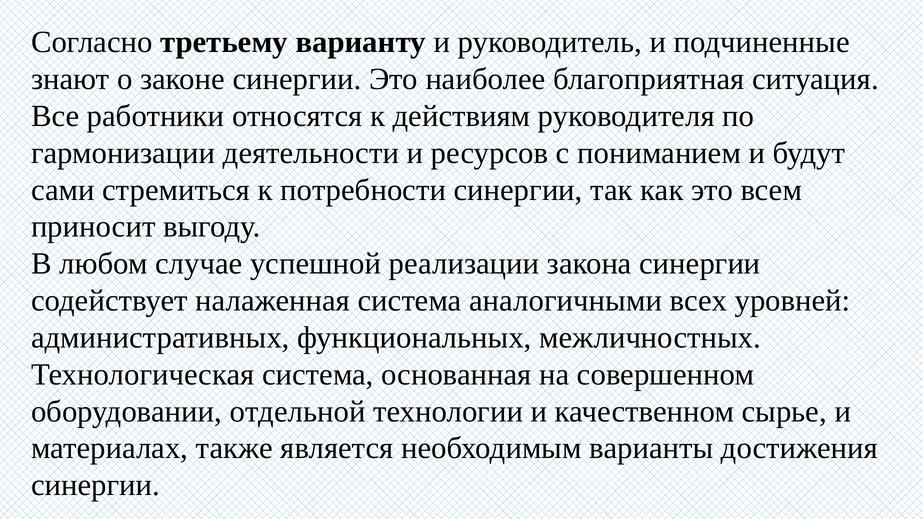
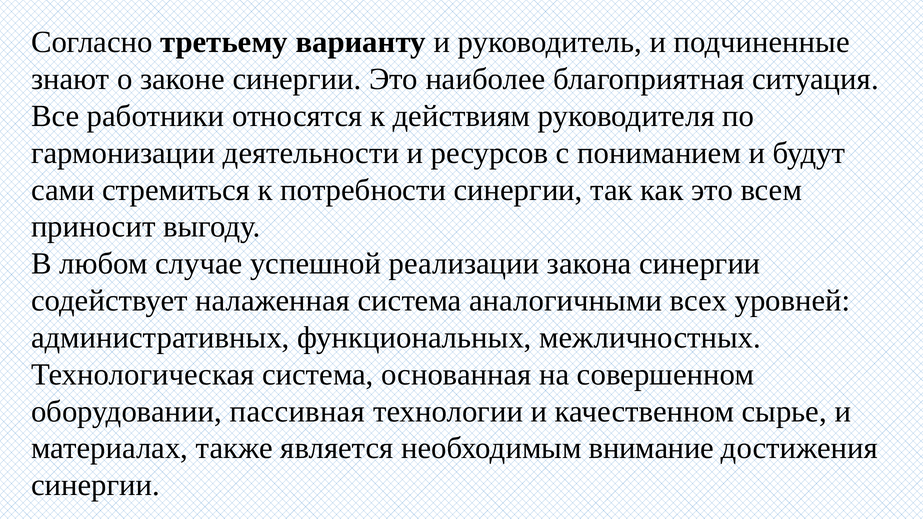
отдельной: отдельной -> пассивная (297, 412)
варианты: варианты -> внимание (651, 448)
